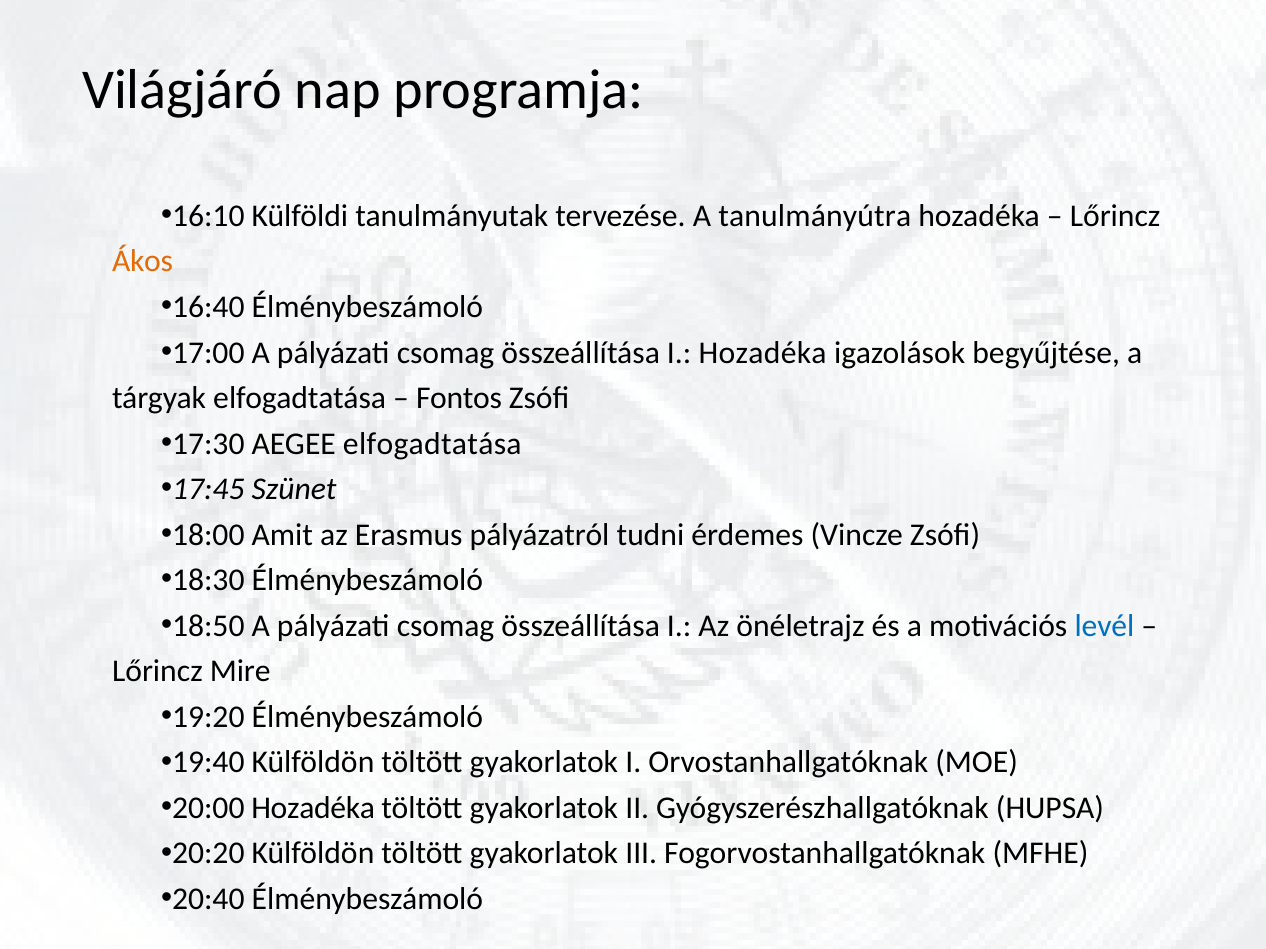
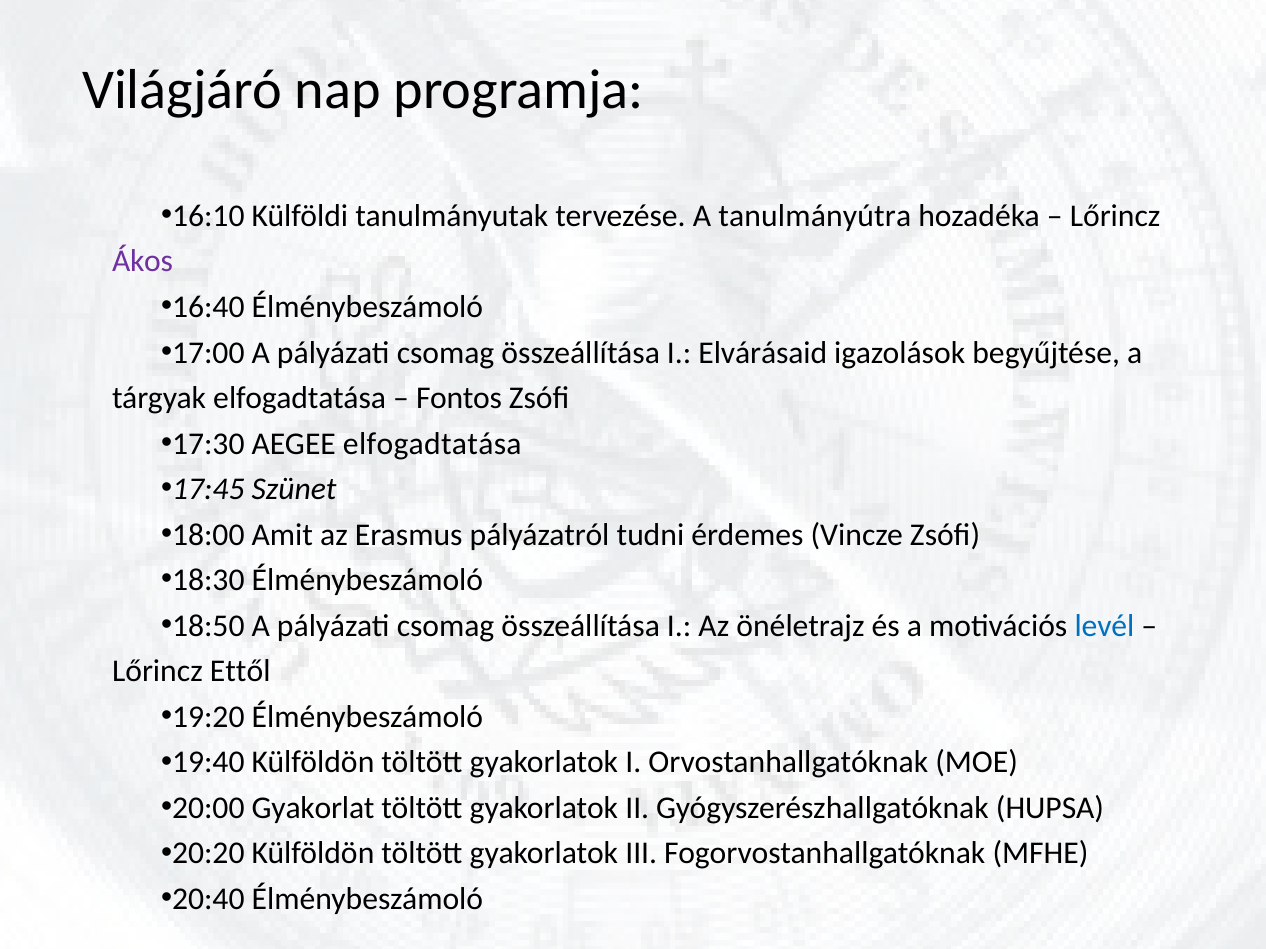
Ákos colour: orange -> purple (143, 262)
I Hozadéka: Hozadéka -> Elvárásaid (763, 353)
Mire: Mire -> Ettől (240, 672)
Hozadéka: Hozadéka -> Gyakorlat (313, 808)
